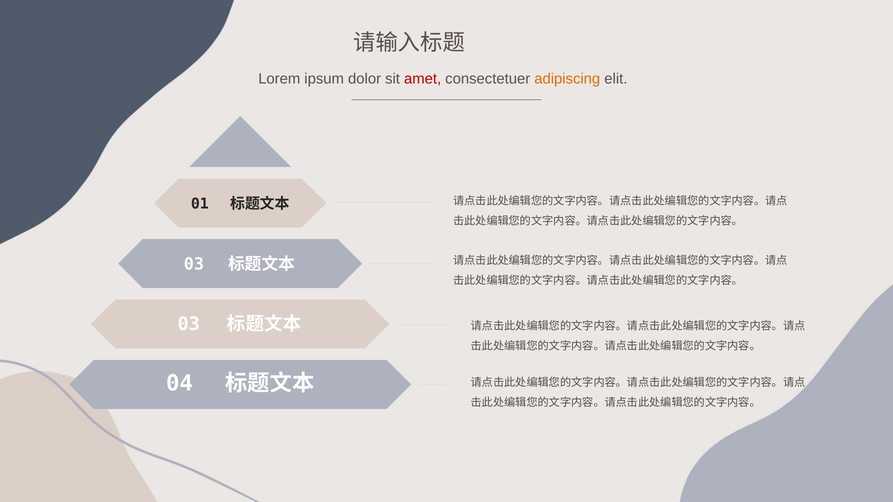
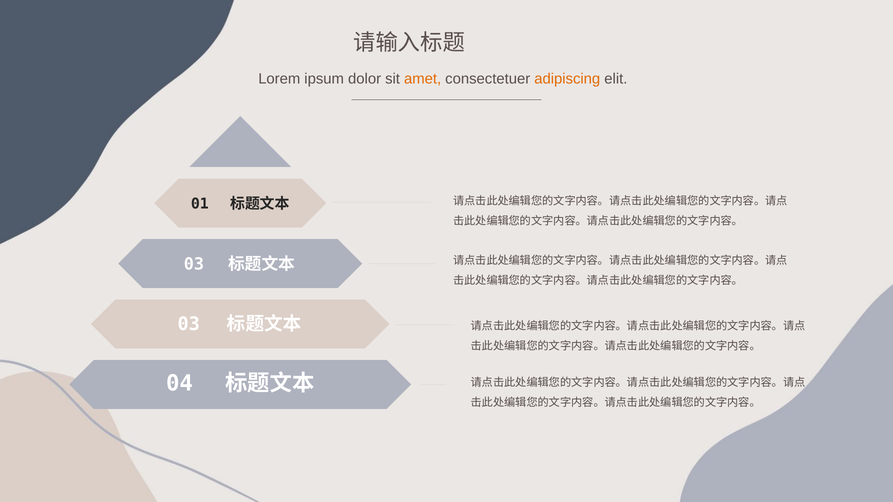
amet colour: red -> orange (423, 79)
